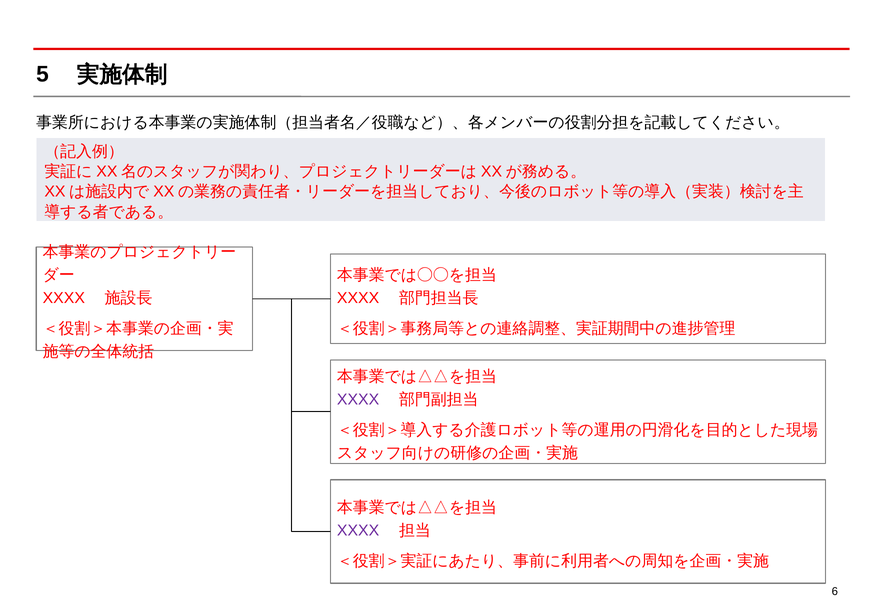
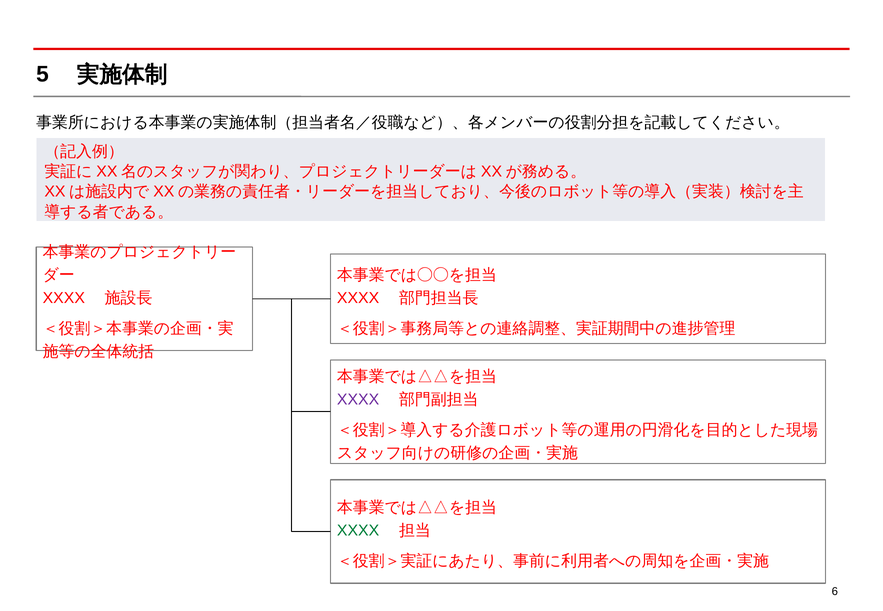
XXXX colour: purple -> green (358, 531)
